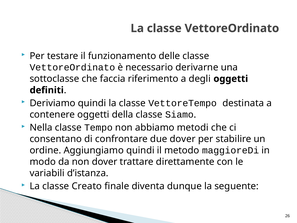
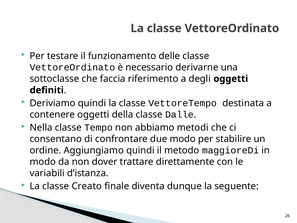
Siamo: Siamo -> Dalle (179, 114)
due dover: dover -> modo (183, 139)
